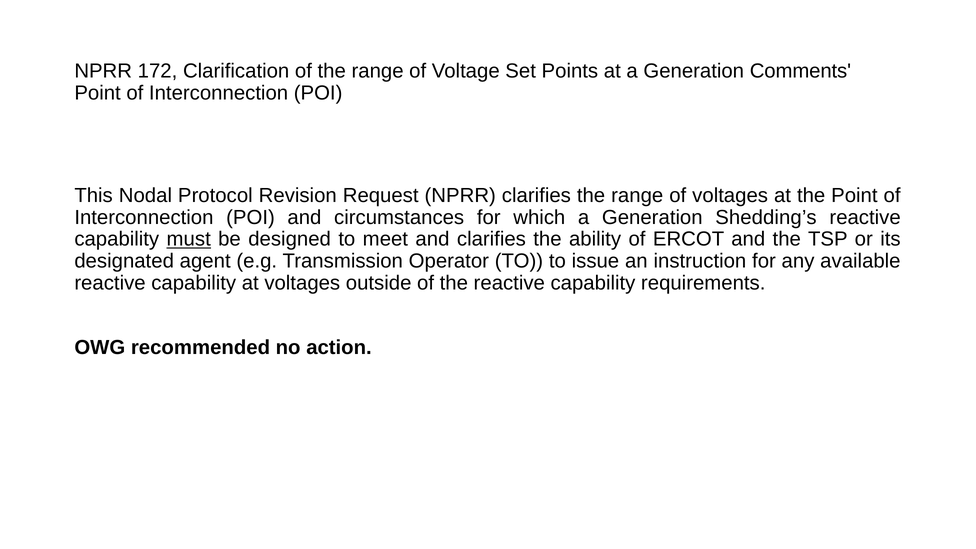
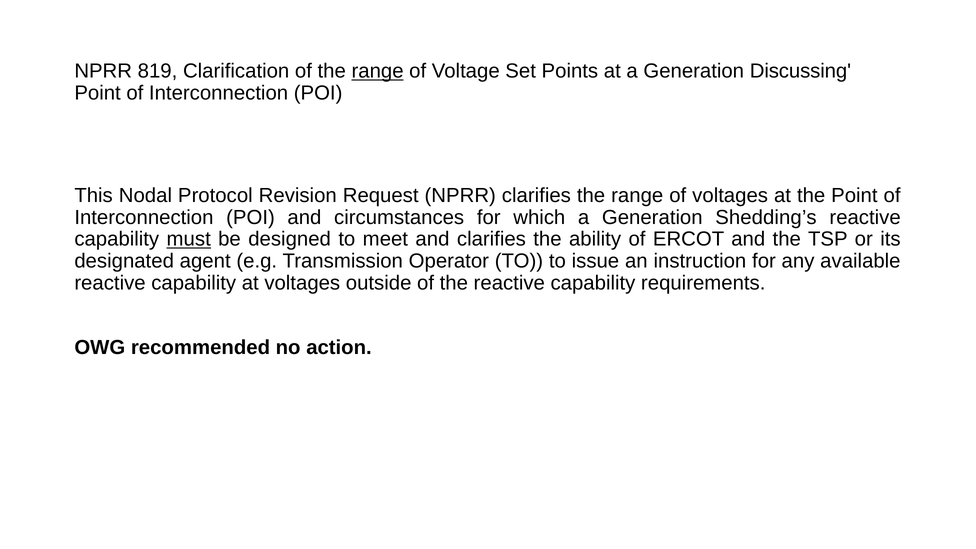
172: 172 -> 819 (158, 71)
range underline: none -> present (378, 71)
Comments: Comments -> Discussing (800, 71)
